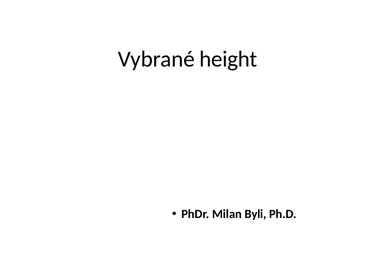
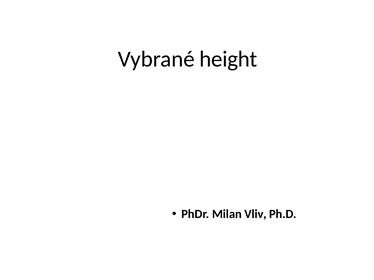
Byli: Byli -> Vliv (256, 215)
